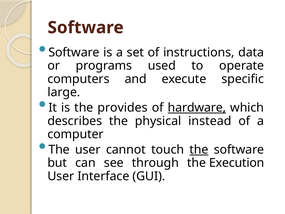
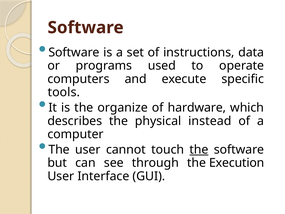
large: large -> tools (64, 92)
provides: provides -> organize (123, 108)
hardware underline: present -> none (197, 108)
